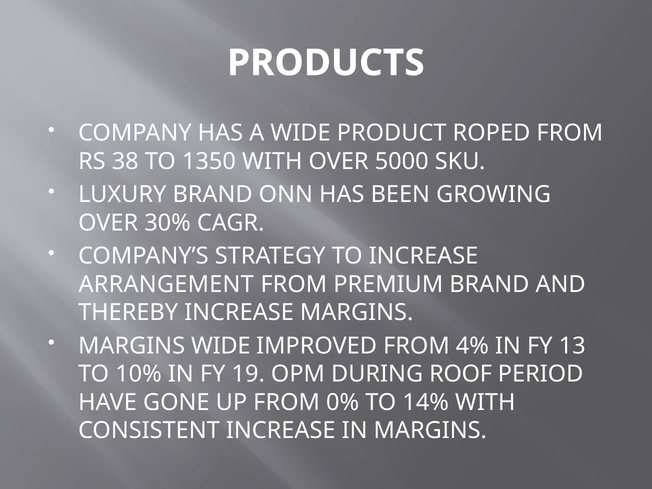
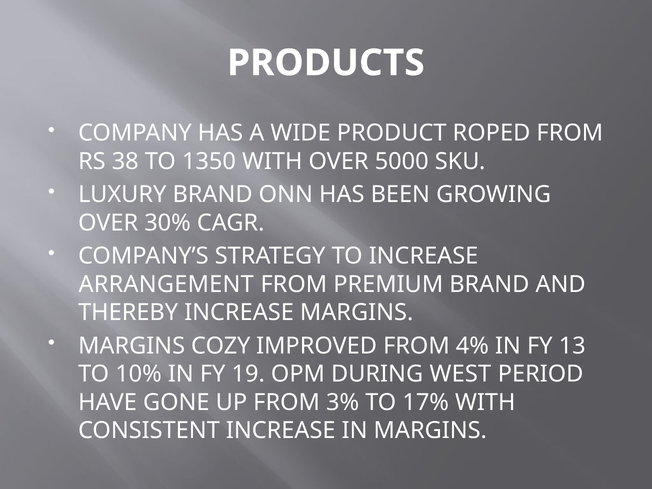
MARGINS WIDE: WIDE -> COZY (221, 346)
ROOF: ROOF -> WEST (460, 374)
0%: 0% -> 3% (343, 402)
14%: 14% -> 17% (426, 402)
